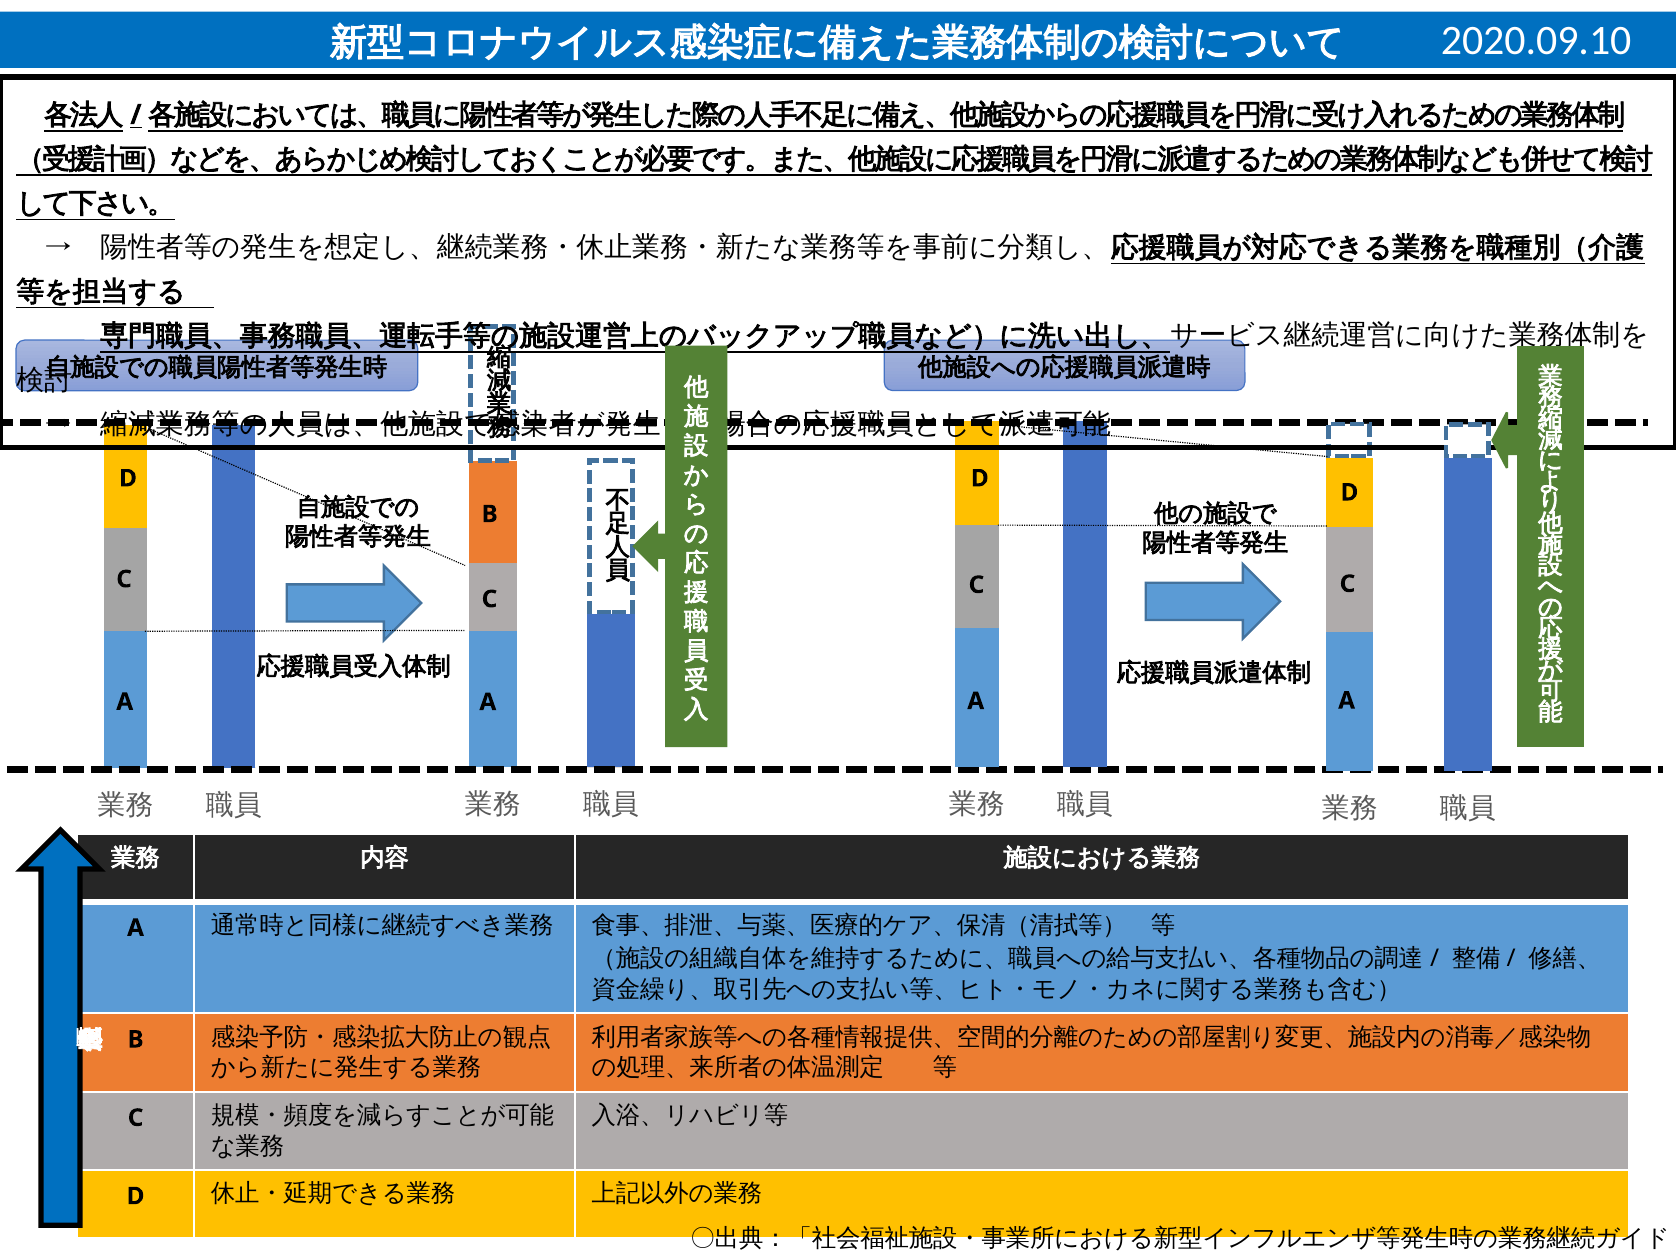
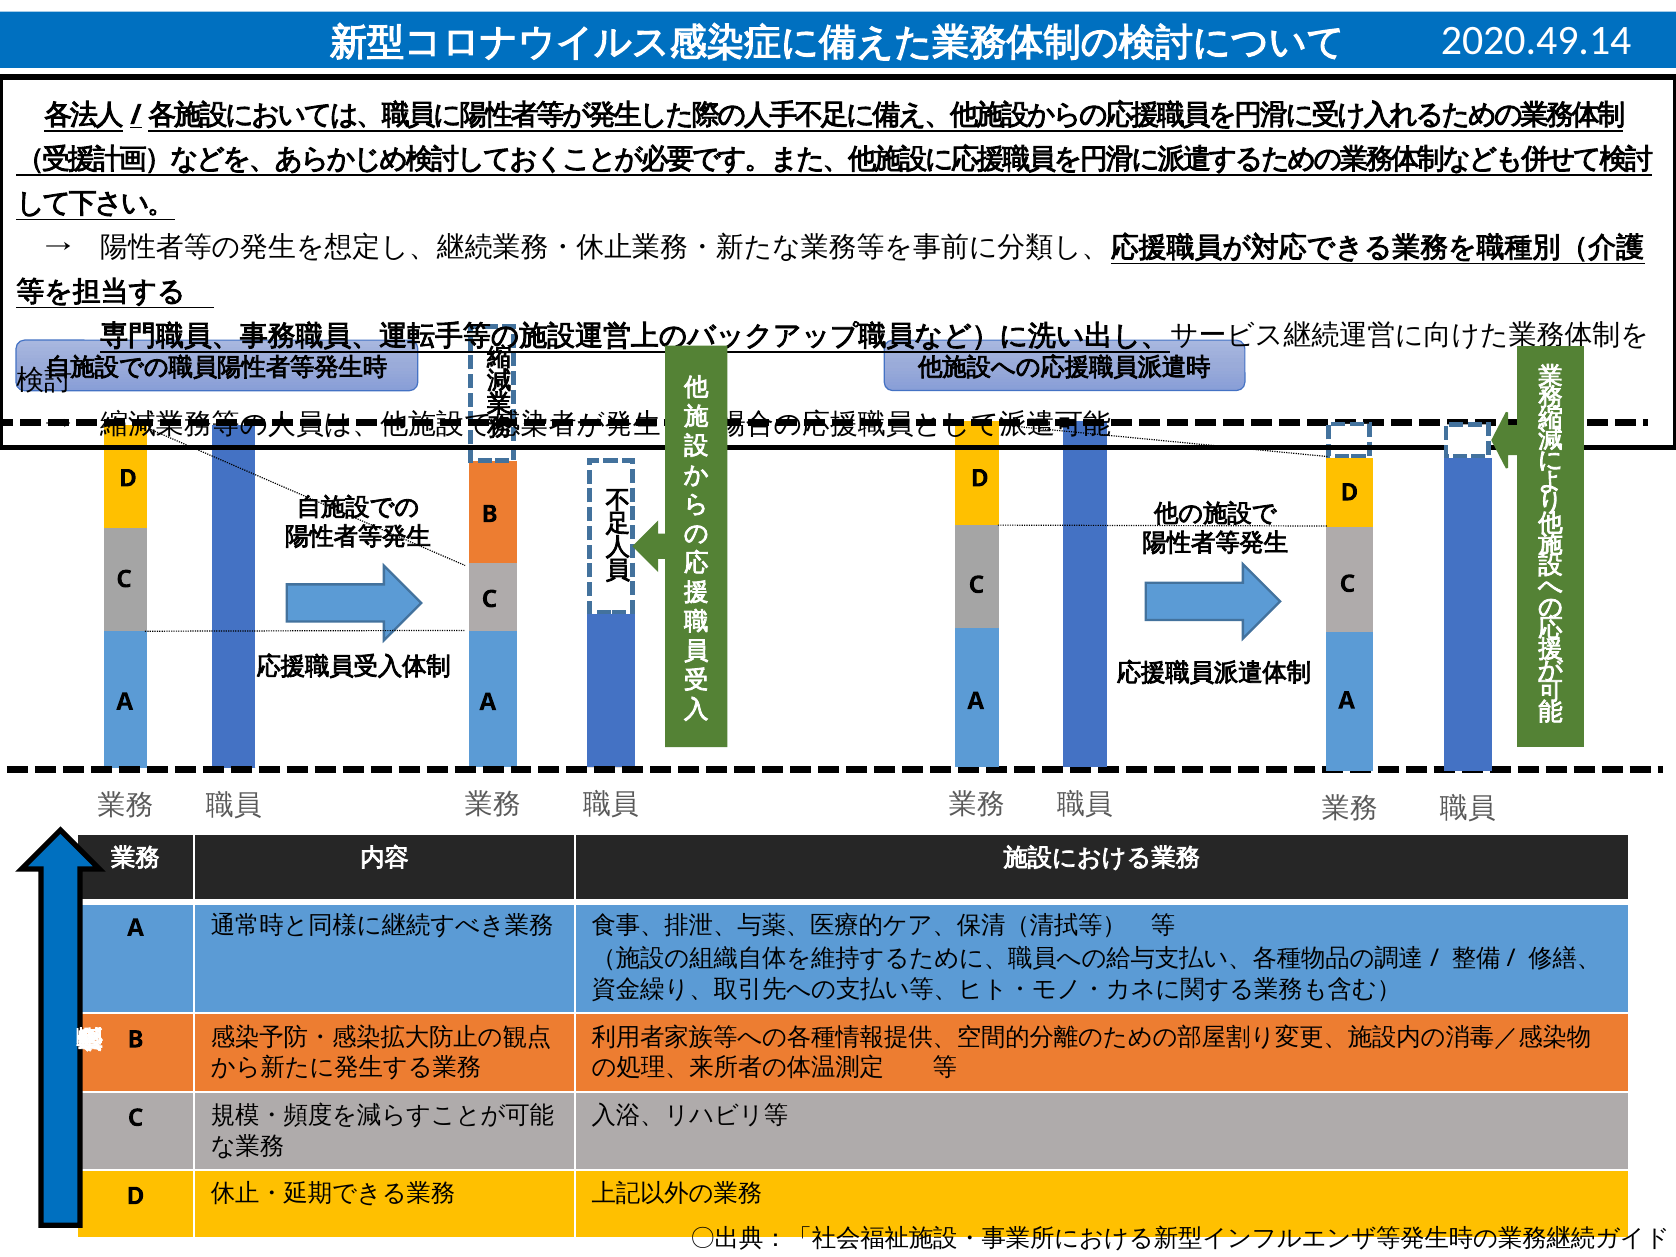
2020.09.10: 2020.09.10 -> 2020.49.14 (1536, 41)
